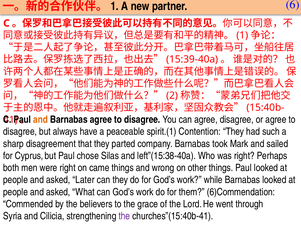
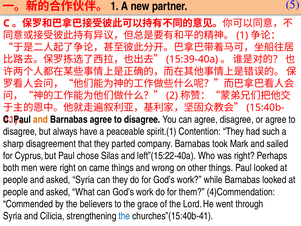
6: 6 -> 5 (293, 5)
left”(15:38-40a: left”(15:38-40a -> left”(15:22-40a (167, 156)
asked Later: Later -> Syria (84, 180)
6)Commendation: 6)Commendation -> 4)Commendation (241, 192)
the colour: purple -> blue (124, 216)
